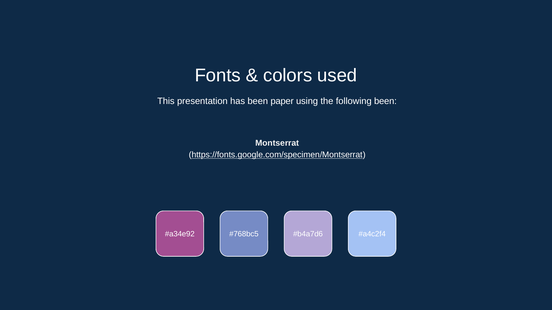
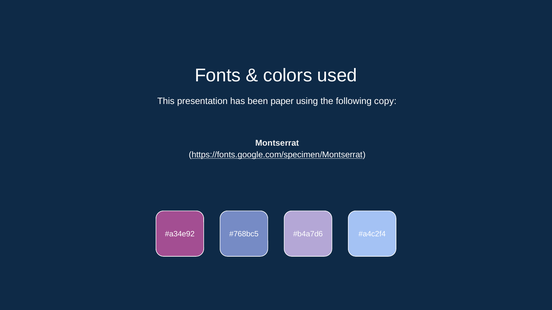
following been: been -> copy (385, 101)
